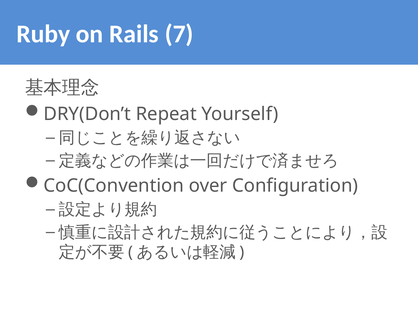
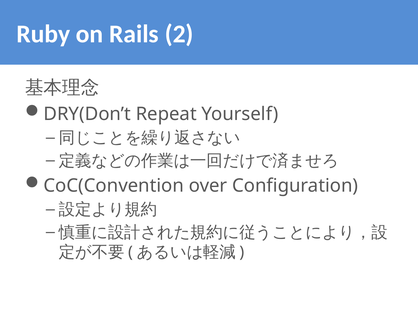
7: 7 -> 2 (179, 34)
